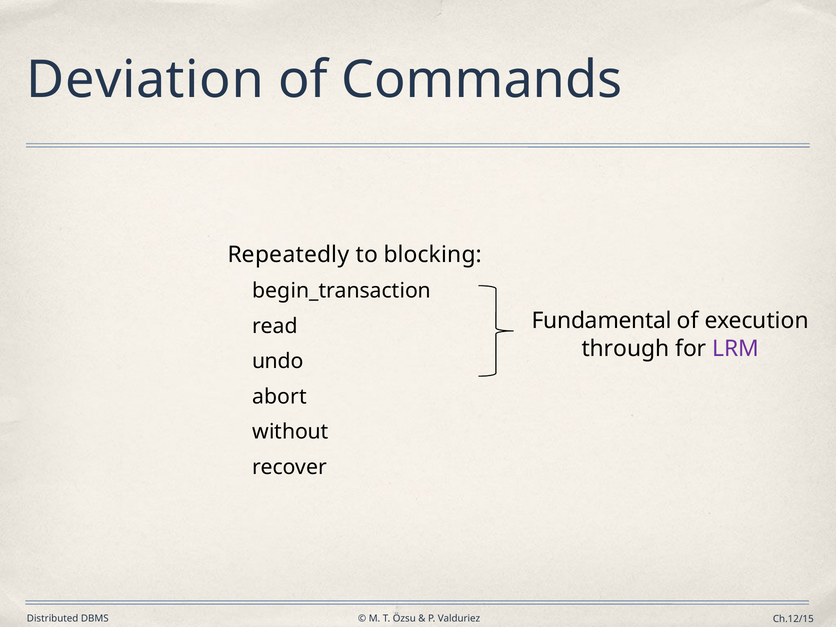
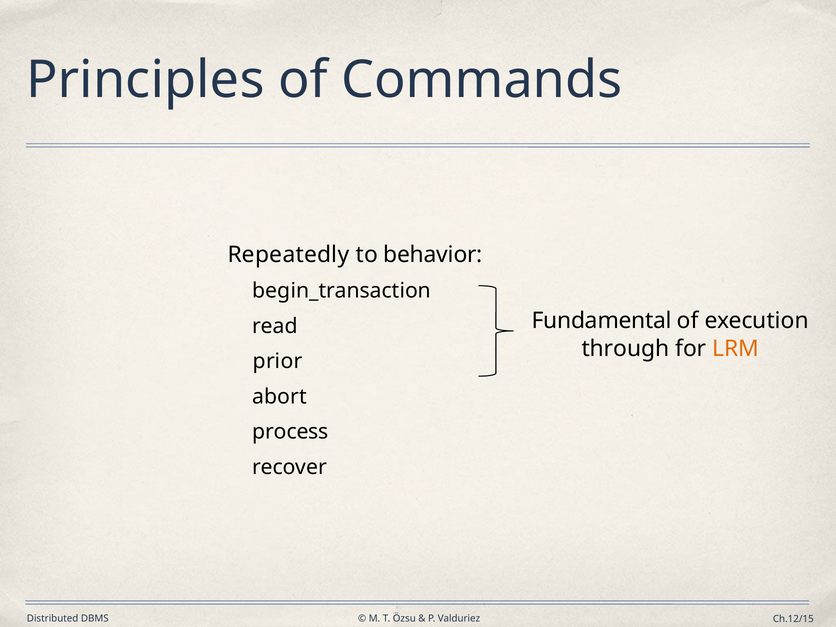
Deviation: Deviation -> Principles (145, 80)
blocking: blocking -> behavior (433, 255)
LRM colour: purple -> orange (736, 349)
undo: undo -> prior (278, 361)
without: without -> process (291, 432)
